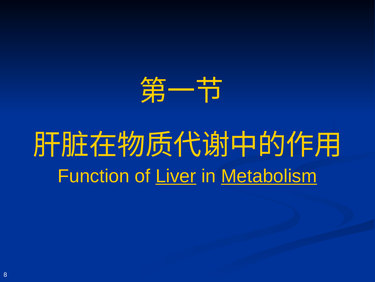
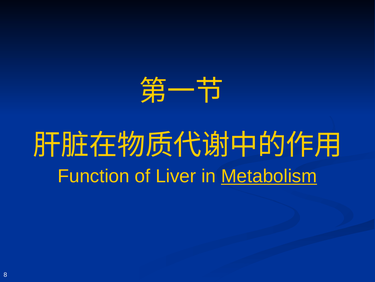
Liver underline: present -> none (176, 176)
